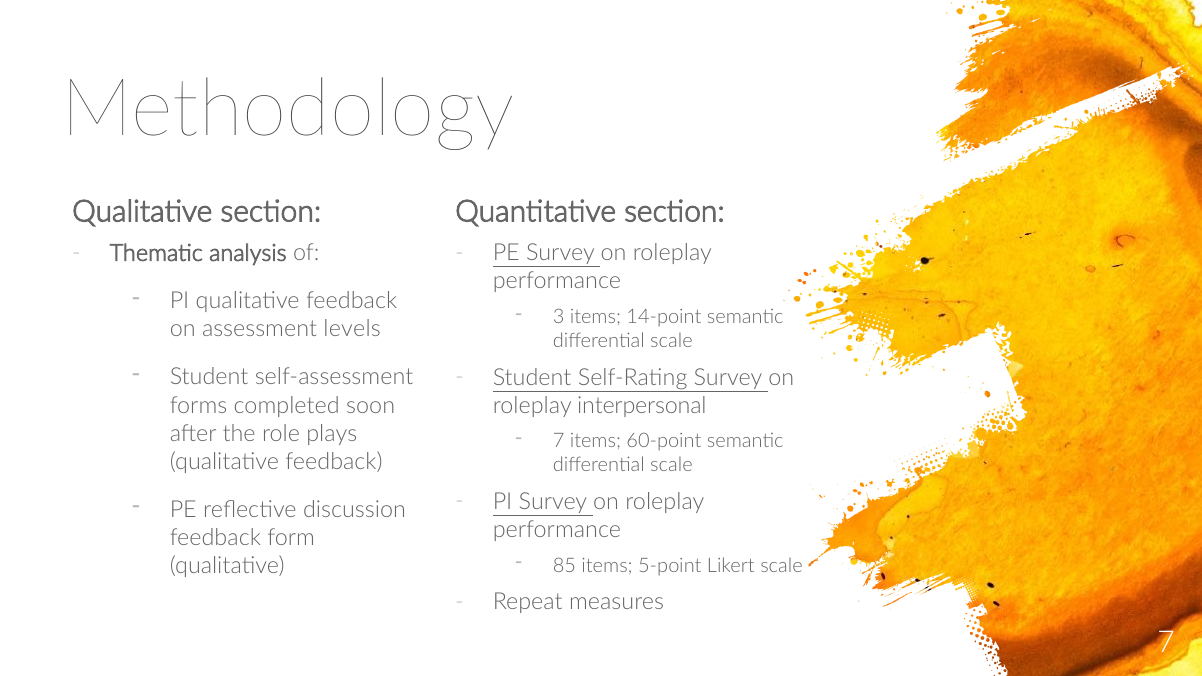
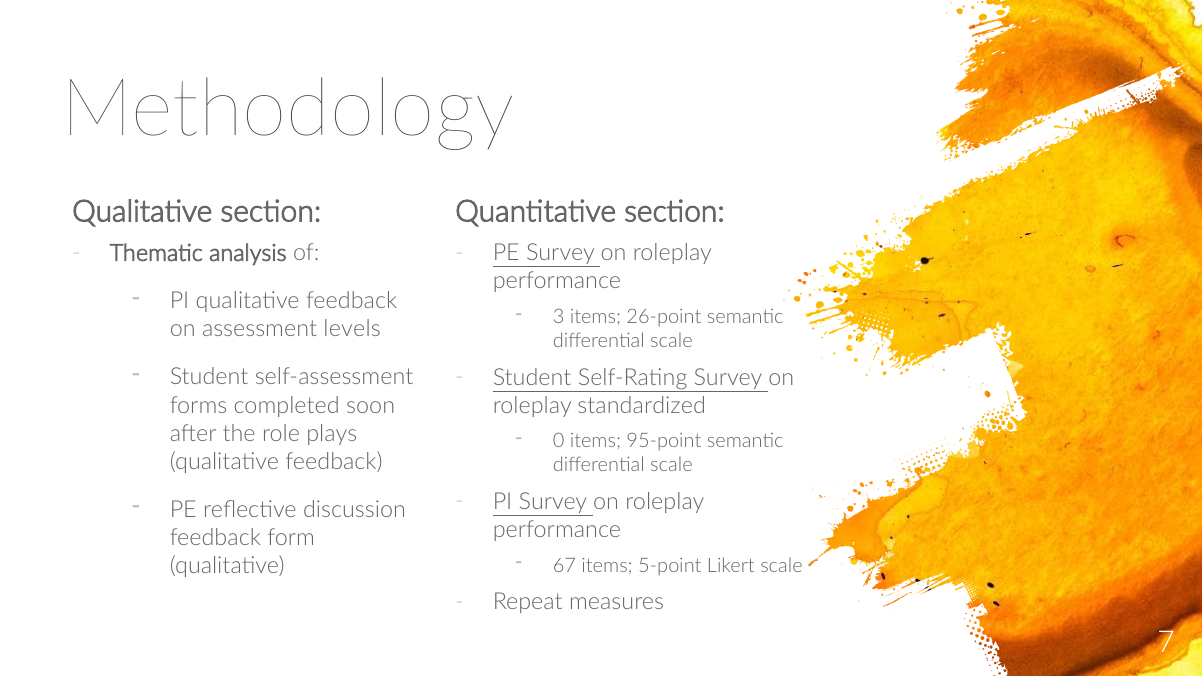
14-point: 14-point -> 26-point (664, 317)
interpersonal: interpersonal -> standardized (642, 405)
7: 7 -> 0 (559, 441)
60-point: 60-point -> 95-point (664, 441)
85: 85 -> 67 (564, 566)
